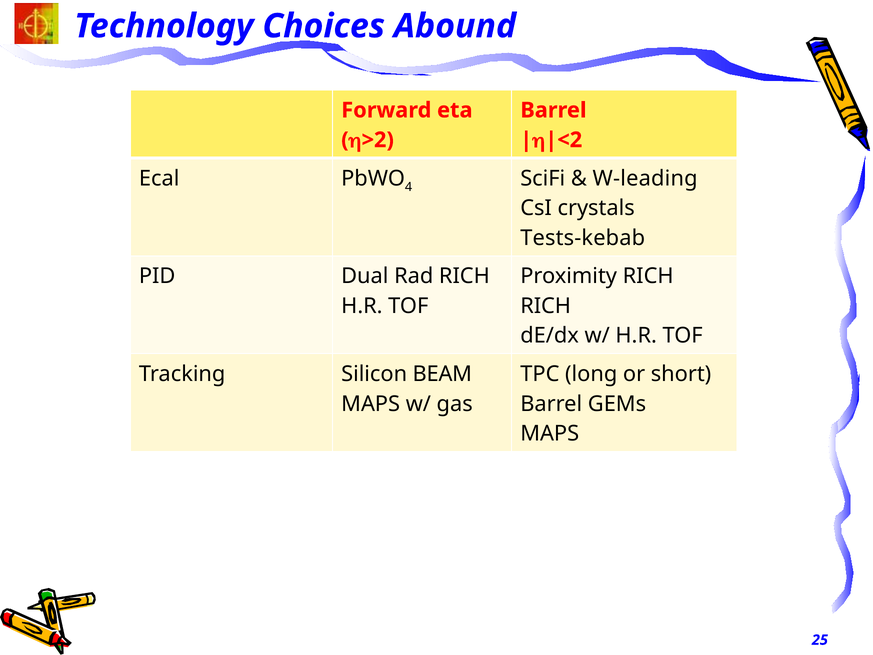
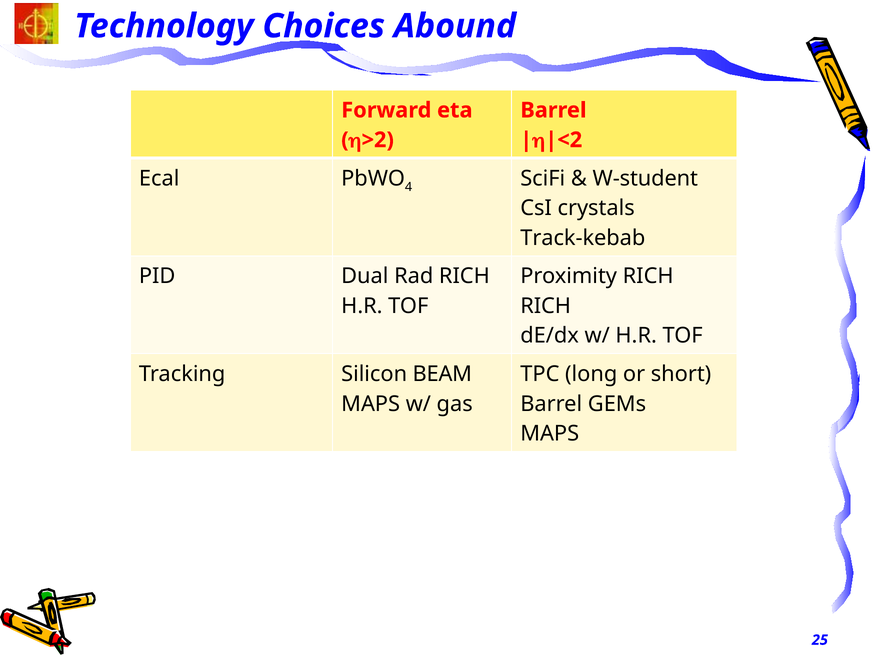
W-leading: W-leading -> W-student (645, 178)
Tests-kebab: Tests-kebab -> Track-kebab (583, 238)
